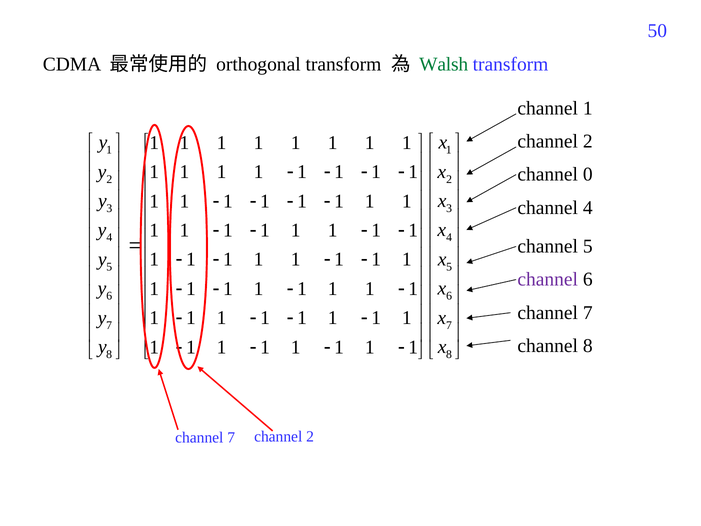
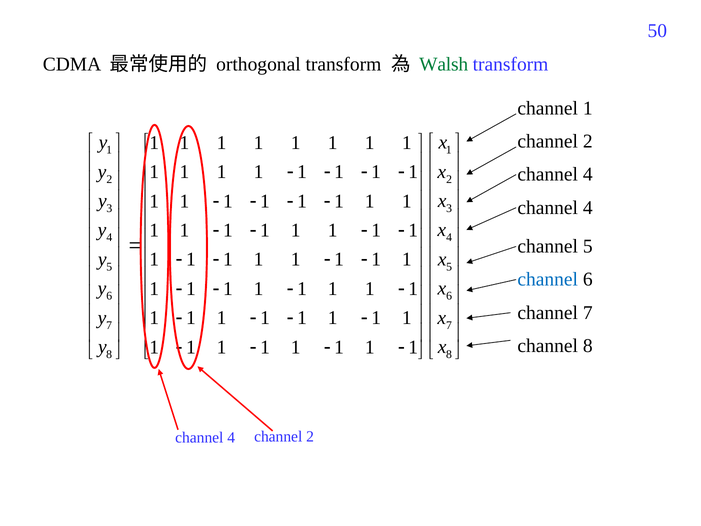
0: 0 -> 4 (588, 174)
channel colour: purple -> blue (548, 279)
7: 7 -> 4 (231, 438)
